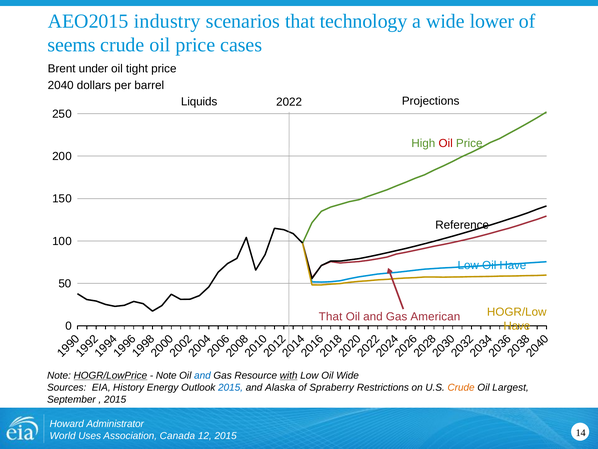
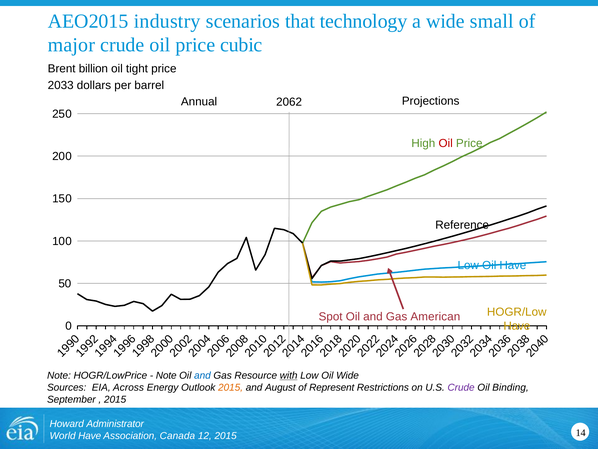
lower: lower -> small (492, 21)
seems: seems -> major (71, 45)
cases: cases -> cubic (241, 45)
under: under -> billion (93, 69)
2040: 2040 -> 2033 (61, 85)
Liquids: Liquids -> Annual (199, 101)
2022: 2022 -> 2062 (289, 102)
That: That -> Spot (331, 316)
HOGR/LowPrice underline: present -> none (110, 375)
History: History -> Across (129, 387)
2015 colour: blue -> orange (231, 387)
Alaska: Alaska -> August (280, 387)
Spraberry: Spraberry -> Represent (332, 387)
Crude colour: orange -> purple (461, 387)
Largest: Largest -> Binding (511, 387)
World Uses: Uses -> Have (90, 435)
